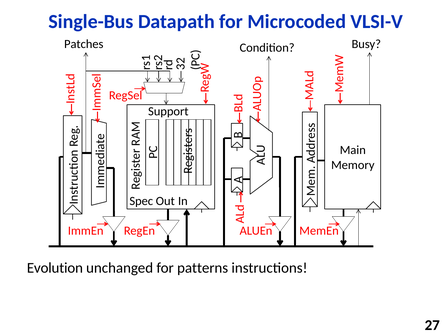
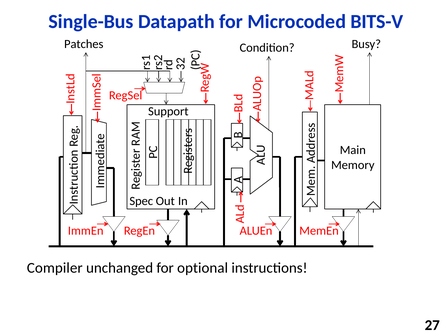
VLSI-V: VLSI-V -> BITS-V (377, 22)
Evolution: Evolution -> Compiler (55, 268)
patterns: patterns -> optional (203, 268)
